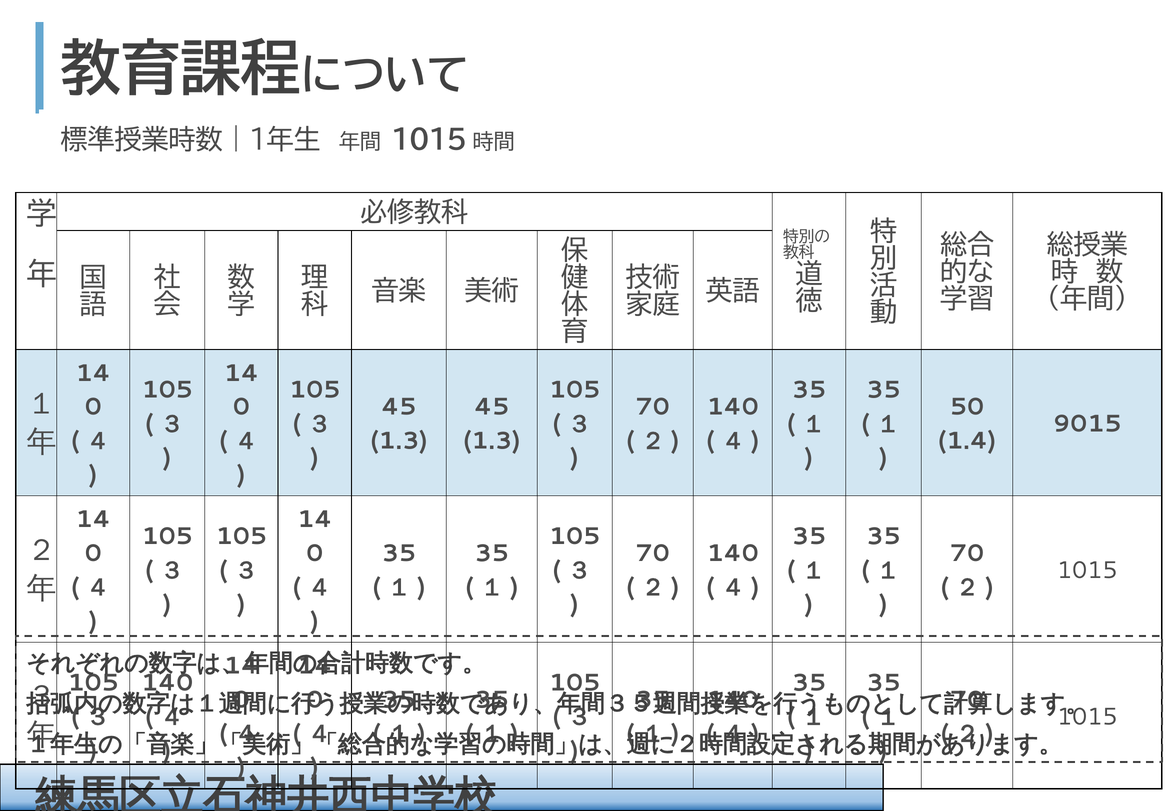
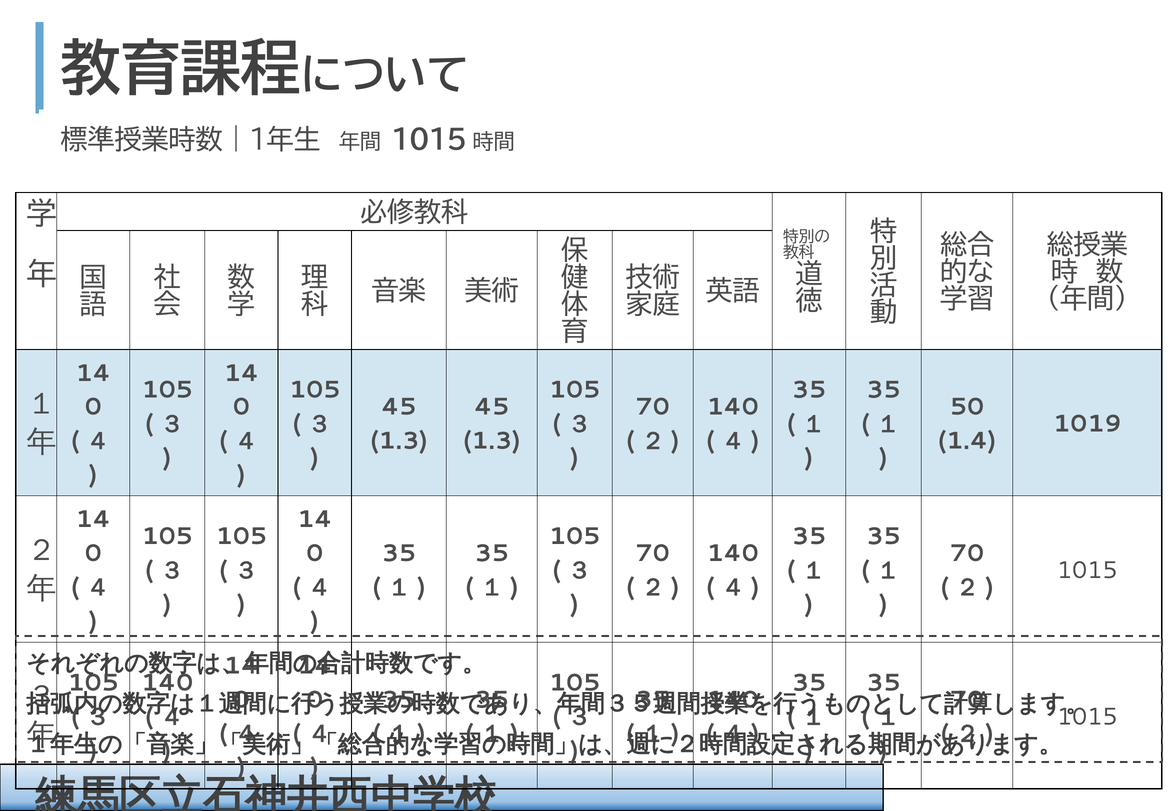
9015: 9015 -> 1019 (1087, 424)
